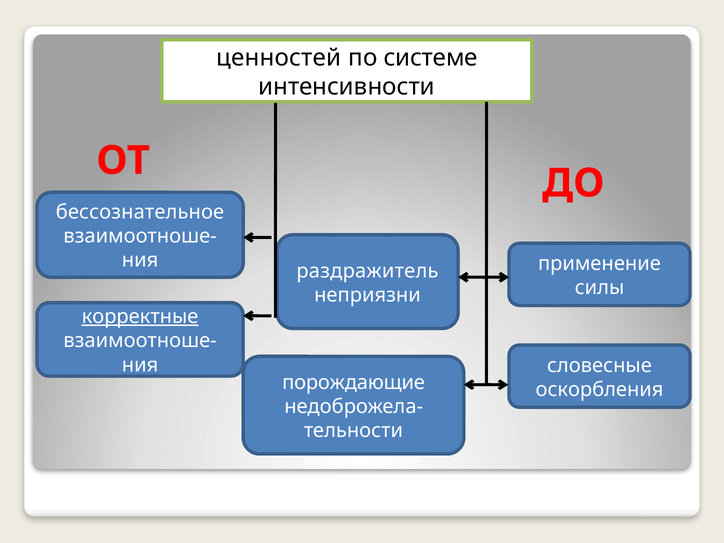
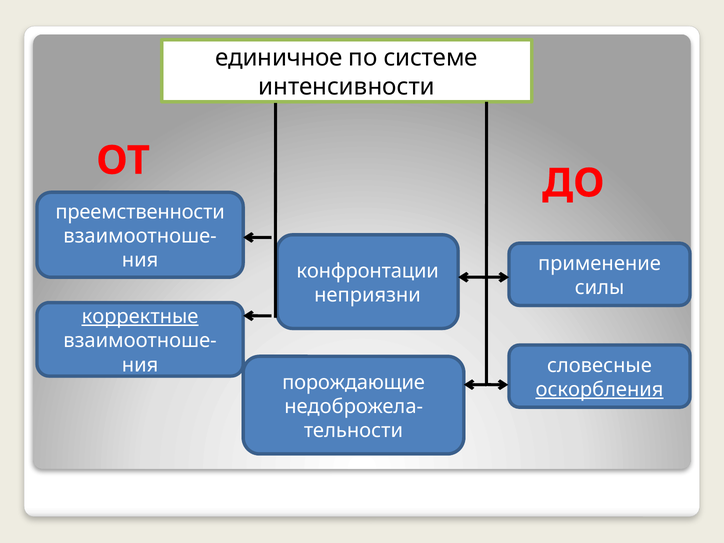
ценностей: ценностей -> единичное (279, 58)
бессознательное: бессознательное -> преемственности (140, 212)
раздражитель: раздражитель -> конфронтации (368, 271)
оскорбления underline: none -> present (600, 390)
